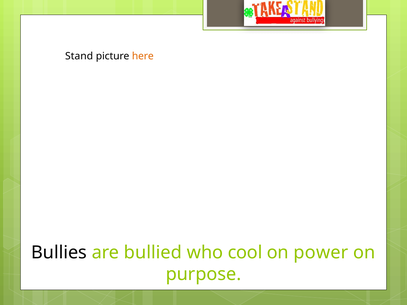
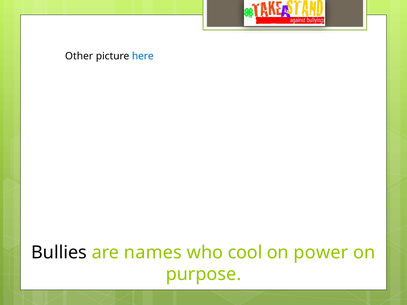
Stand: Stand -> Other (79, 56)
here colour: orange -> blue (143, 56)
bullied: bullied -> names (153, 253)
